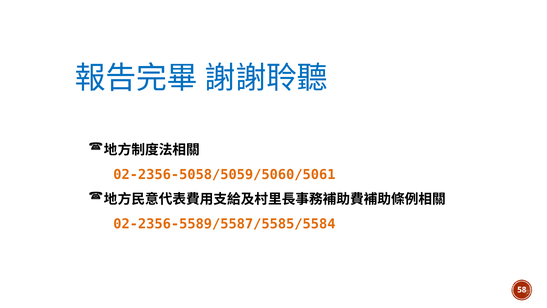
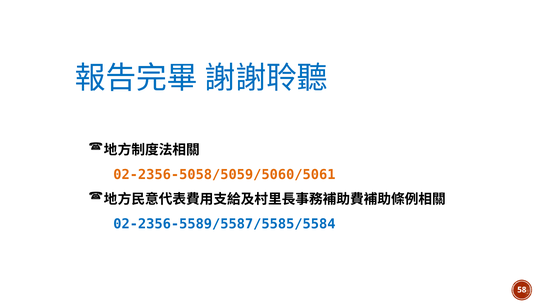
02-2356-5589/5587/5585/5584 colour: orange -> blue (224, 224)
